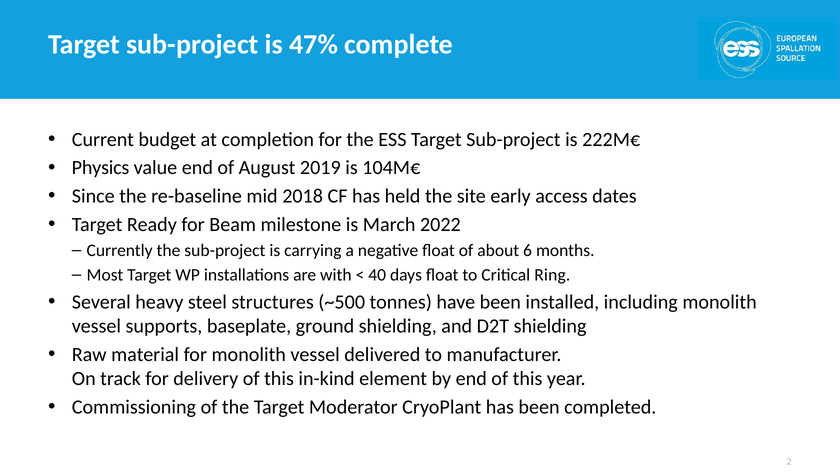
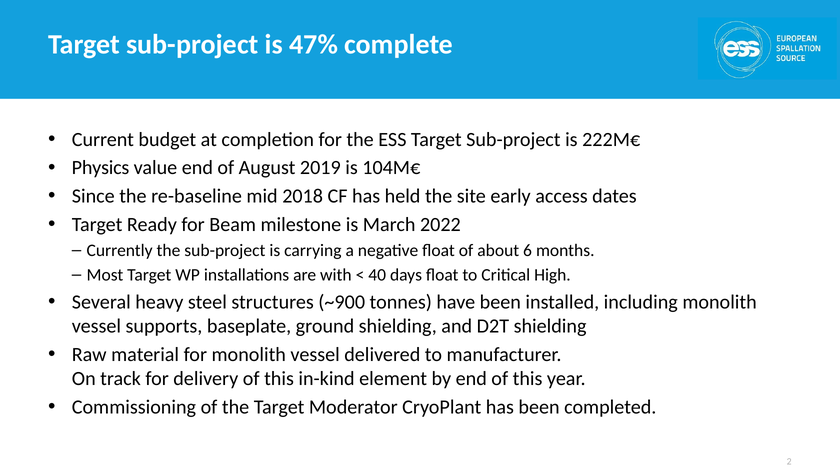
Ring: Ring -> High (552, 275)
~500: ~500 -> ~900 (342, 302)
